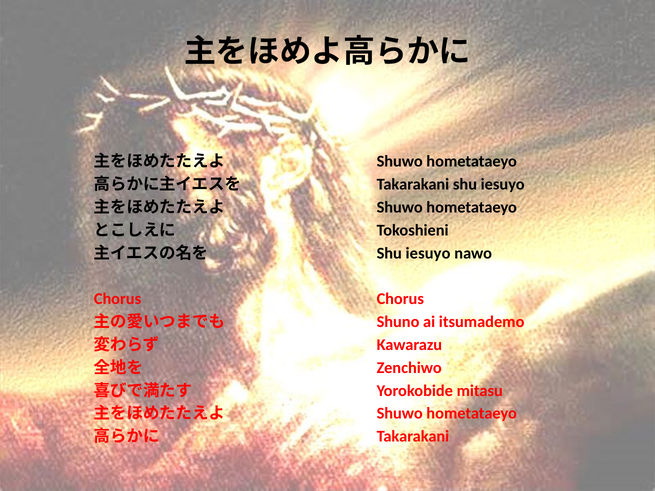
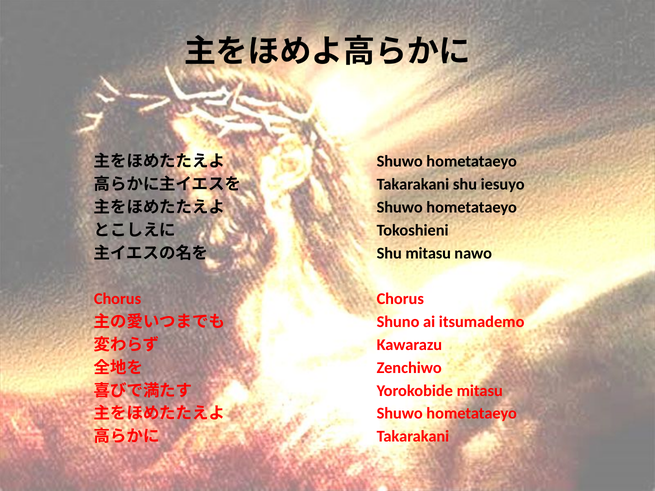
iesuyo: iesuyo -> mitasu (428, 253)
